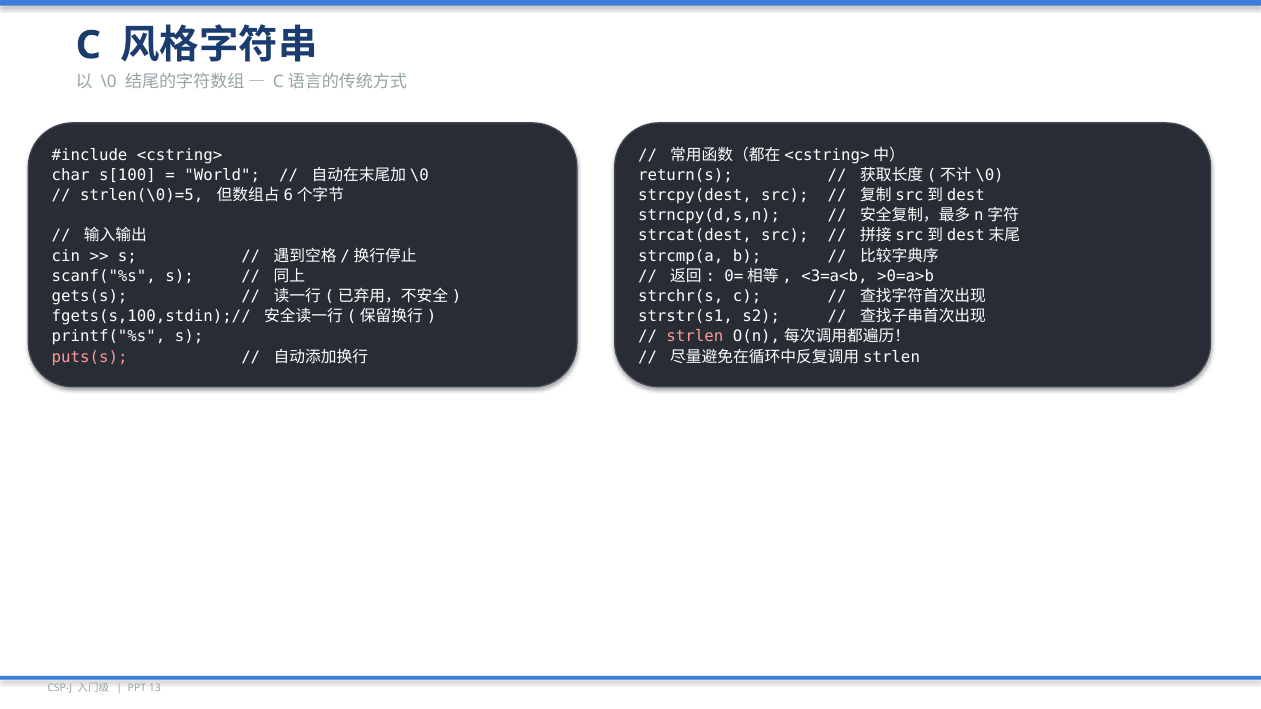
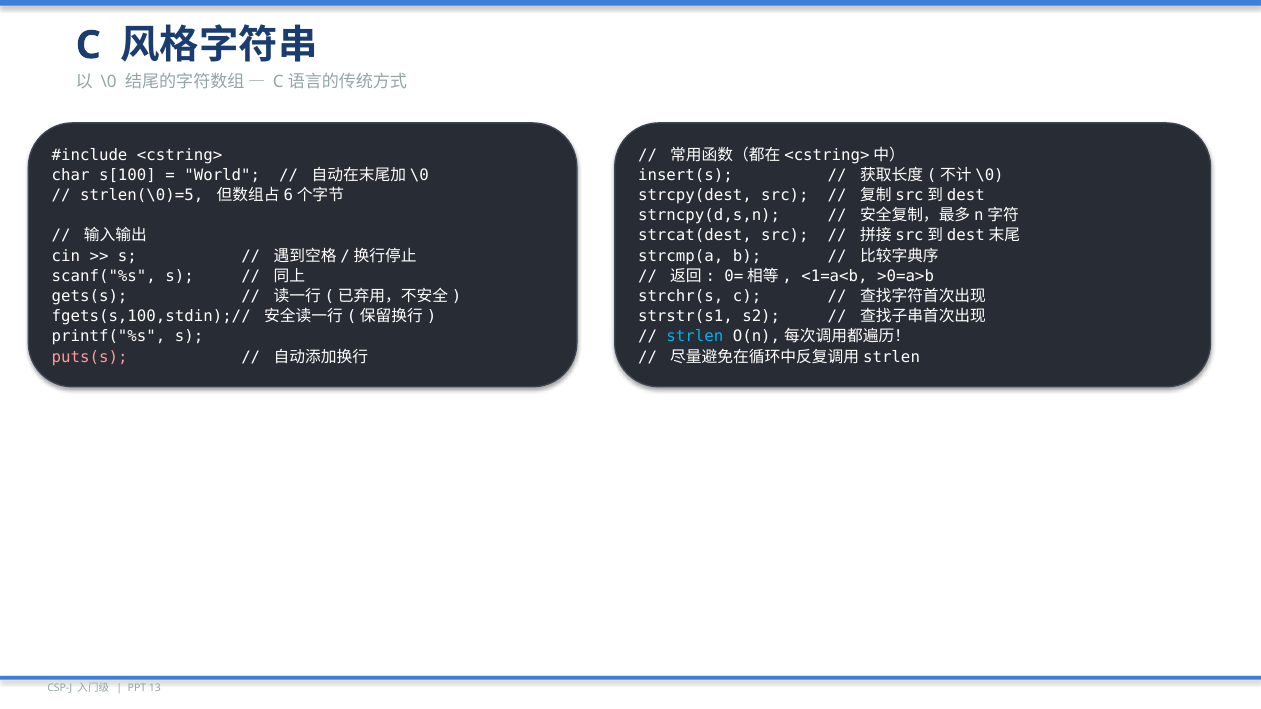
return(s: return(s -> insert(s (685, 175)
<3=a<b: <3=a<b -> <1=a<b (834, 276)
strlen colour: pink -> light blue (695, 337)
